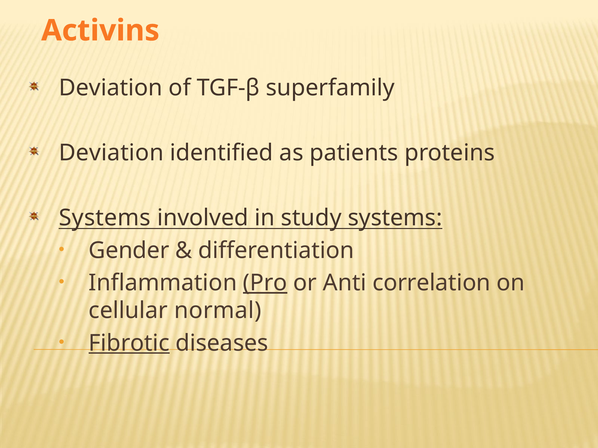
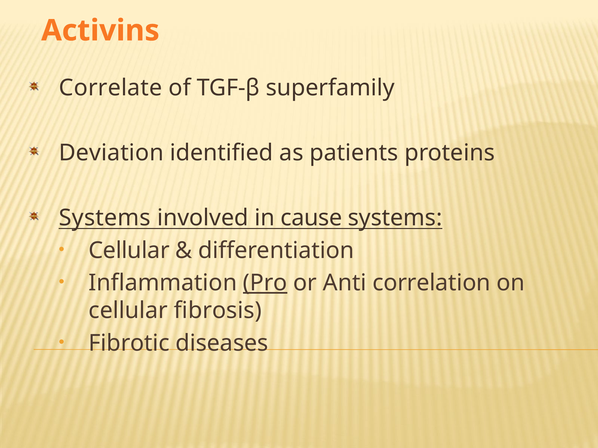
Deviation: Deviation -> Correlate (111, 88)
study: study -> cause (311, 218)
Gender: Gender -> Cellular (129, 251)
normal: normal -> fibrosis (218, 311)
Fibrotic underline: present -> none (129, 344)
